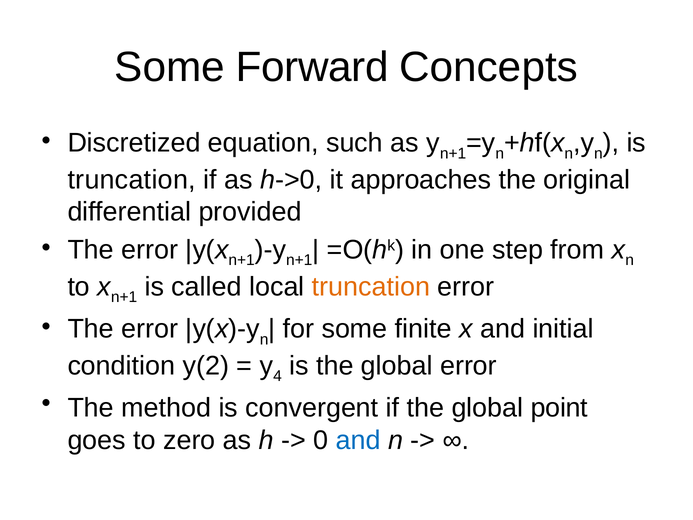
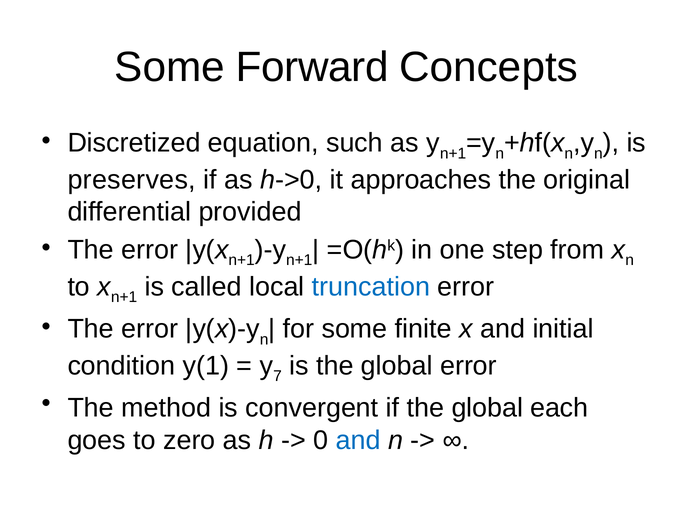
truncation: truncation -> preserves (132, 180)
truncation colour: orange -> blue (371, 287)
y(2: y(2 -> y(1 (206, 366)
4: 4 -> 7 (277, 376)
point: point -> each (559, 408)
